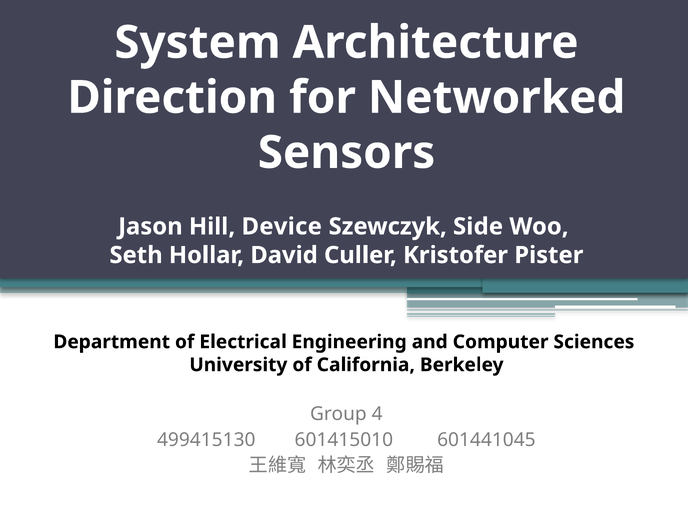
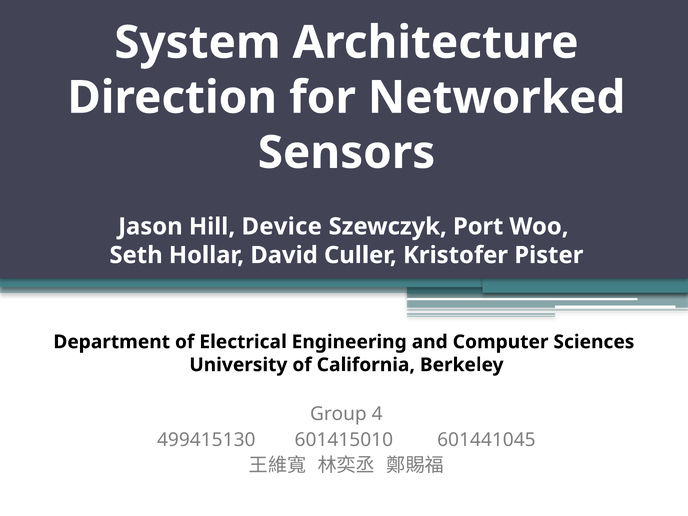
Side: Side -> Port (478, 227)
